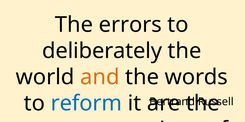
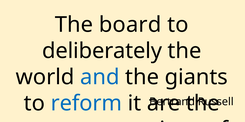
errors: errors -> board (130, 25)
and colour: orange -> blue (100, 77)
words: words -> giants (196, 77)
